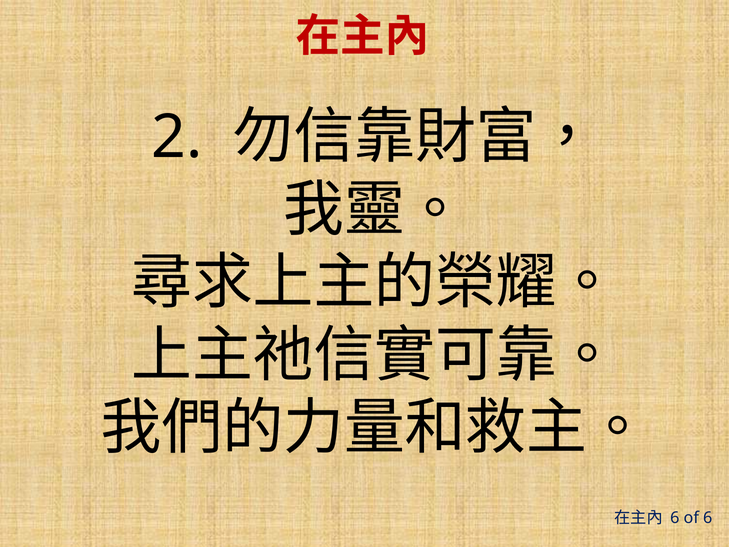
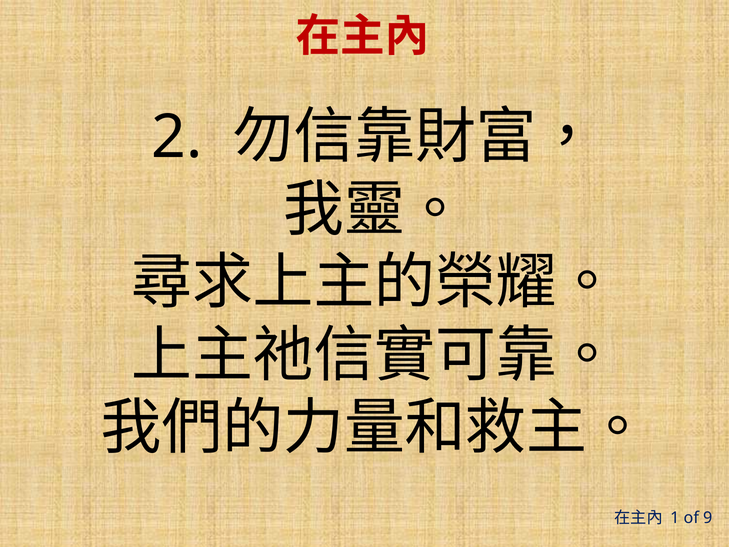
6: 6 -> 1 (675, 517)
of 6: 6 -> 9 (708, 517)
